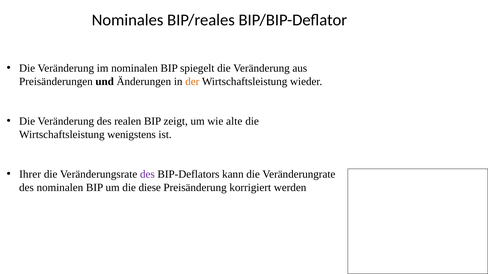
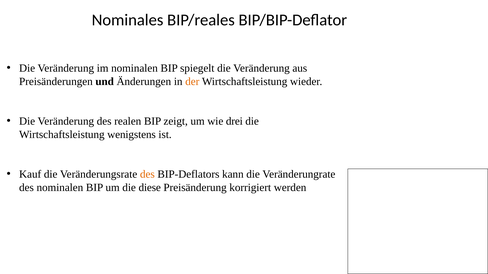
alte: alte -> drei (234, 121)
Ihrer: Ihrer -> Kauf (30, 174)
des colour: purple -> orange (147, 174)
